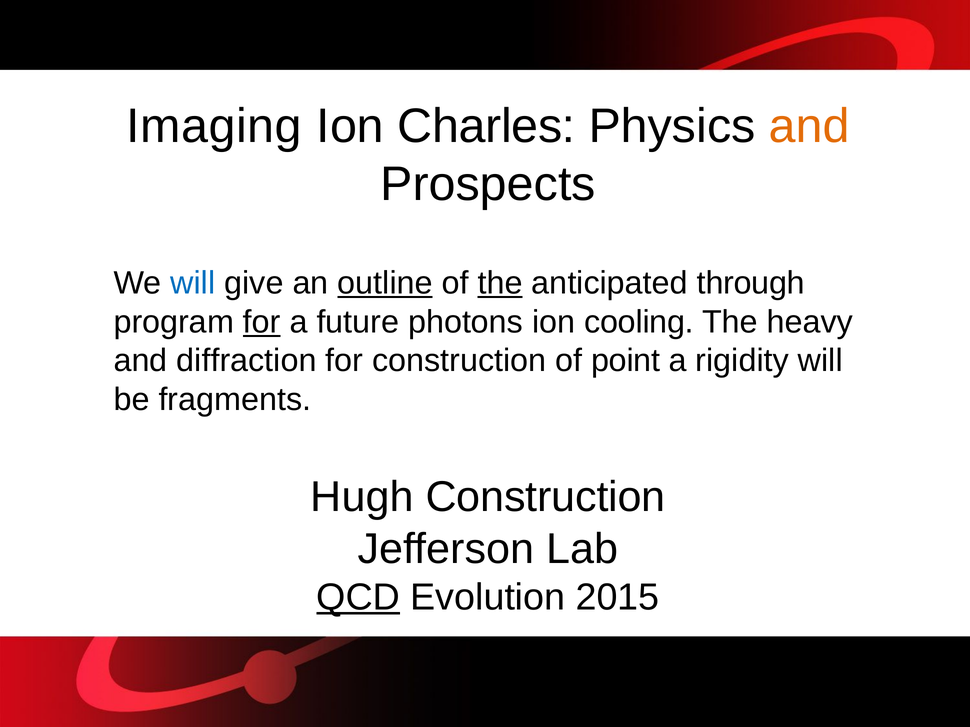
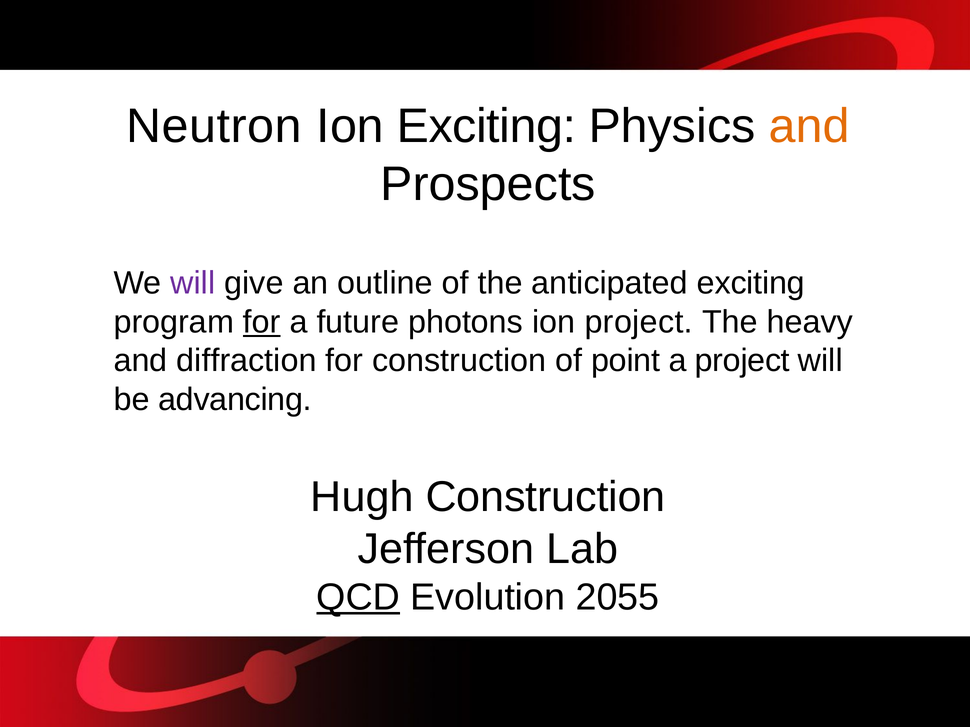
Imaging: Imaging -> Neutron (214, 126)
Ion Charles: Charles -> Exciting (486, 126)
will colour: blue -> purple (193, 283)
outline underline: present -> none (385, 283)
the underline: present -> none (500, 283)
anticipated through: through -> exciting (751, 283)
ion cooling: cooling -> project (639, 322)
a rigidity: rigidity -> project (742, 361)
fragments: fragments -> advancing (235, 400)
2015: 2015 -> 2055 (617, 598)
